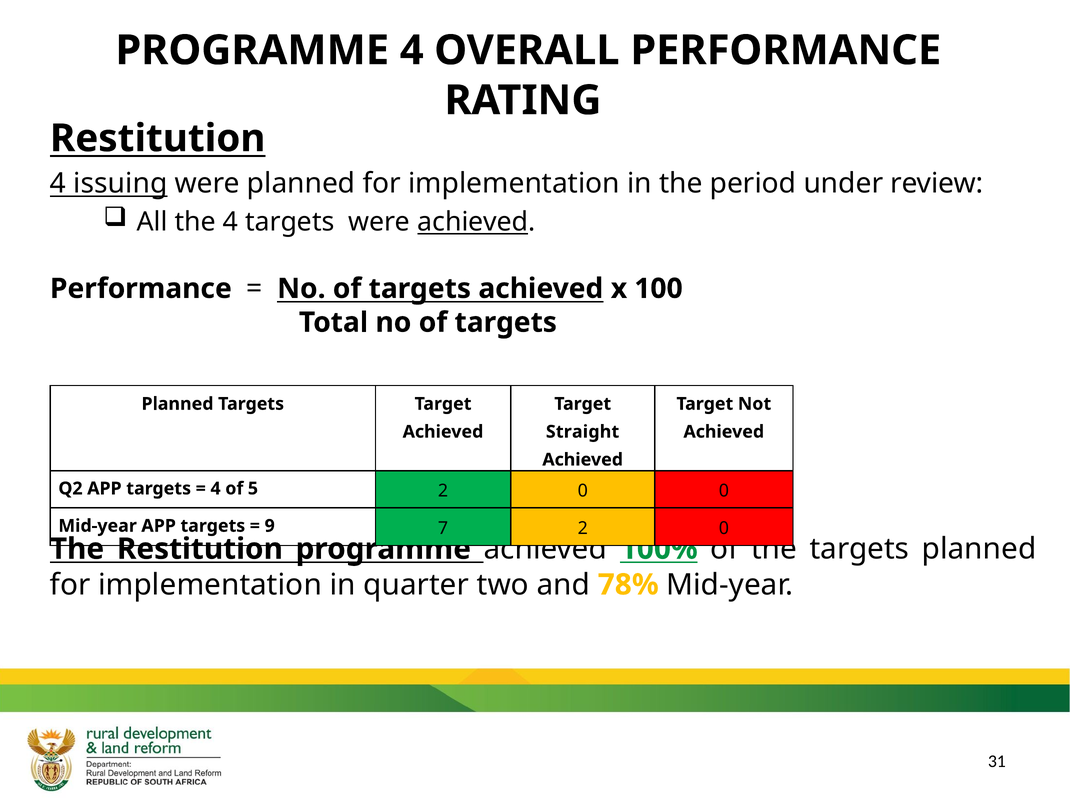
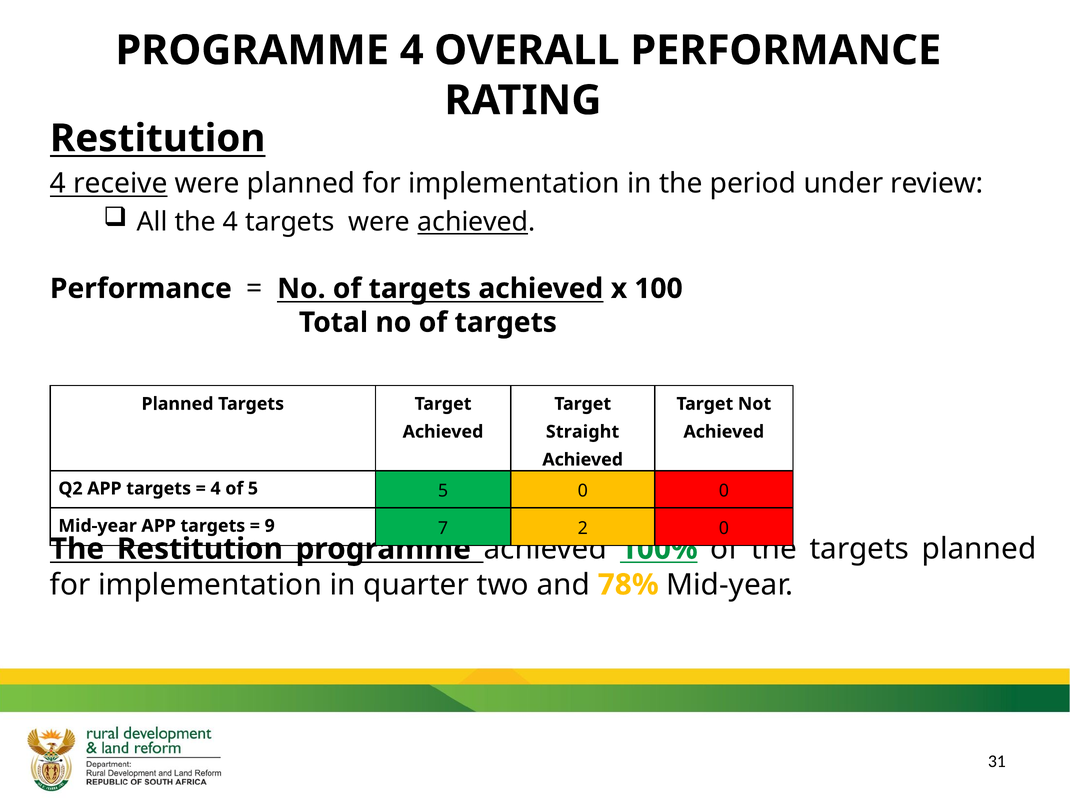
issuing: issuing -> receive (120, 183)
5 2: 2 -> 5 (443, 491)
